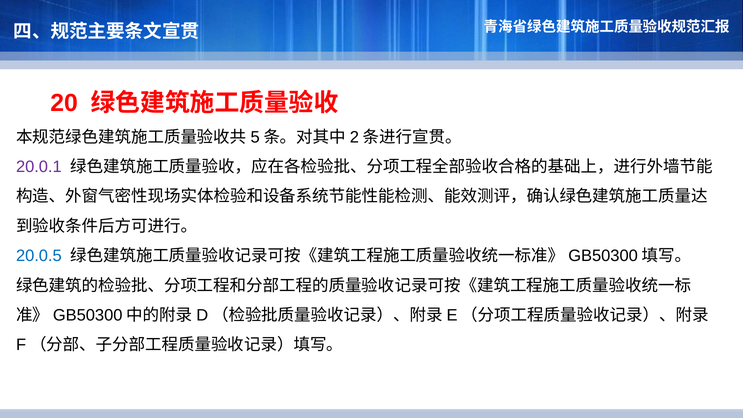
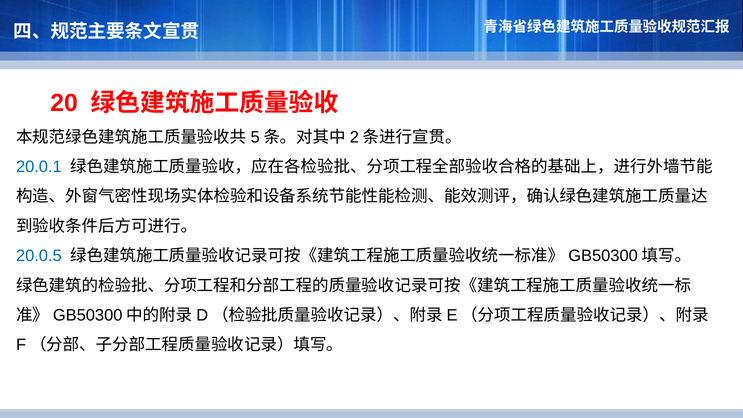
20.0.1 colour: purple -> blue (39, 167)
